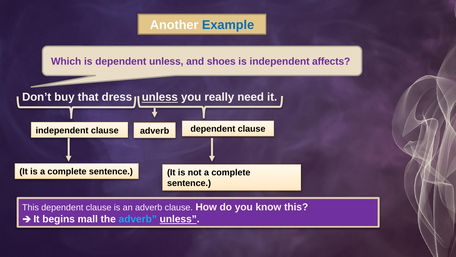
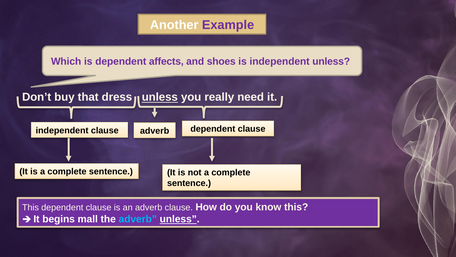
Example colour: blue -> purple (228, 25)
dependent unless: unless -> affects (166, 61)
independent affects: affects -> unless (331, 61)
